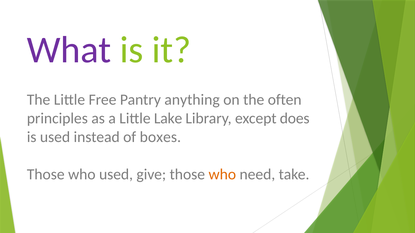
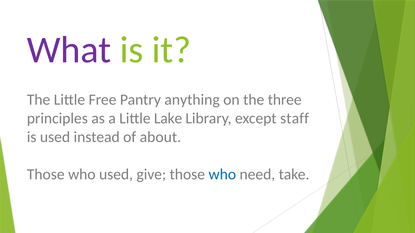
often: often -> three (285, 100)
does: does -> staff (295, 119)
boxes: boxes -> about (160, 137)
who colour: orange -> blue (222, 175)
